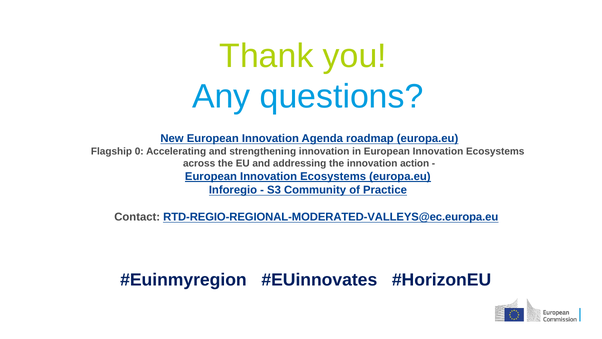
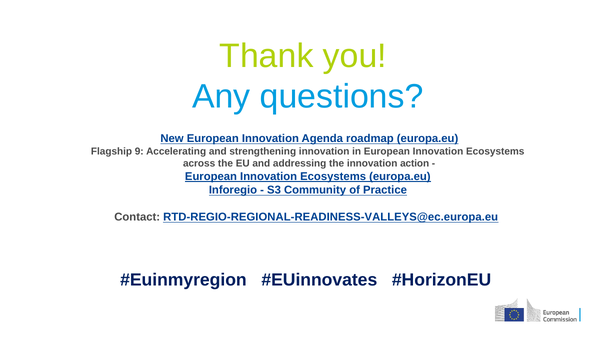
0: 0 -> 9 (139, 151)
RTD-REGIO-REGIONAL-MODERATED-VALLEYS@ec.europa.eu: RTD-REGIO-REGIONAL-MODERATED-VALLEYS@ec.europa.eu -> RTD-REGIO-REGIONAL-READINESS-VALLEYS@ec.europa.eu (331, 217)
